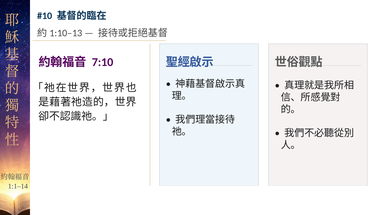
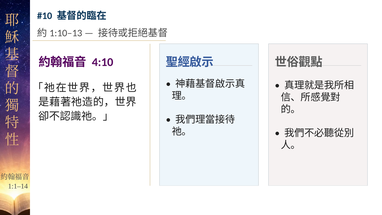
7:10: 7:10 -> 4:10 (103, 62)
